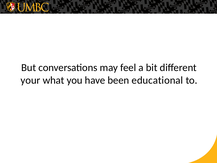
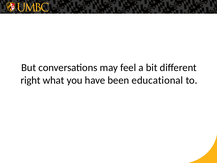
your: your -> right (31, 80)
